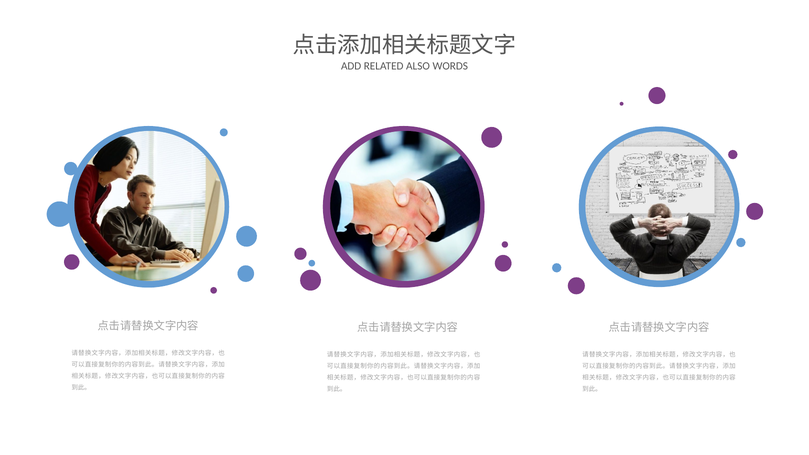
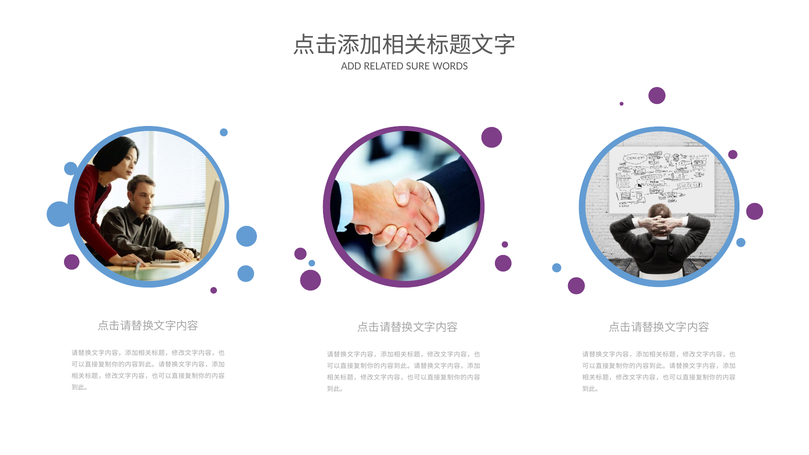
ALSO: ALSO -> SURE (418, 66)
